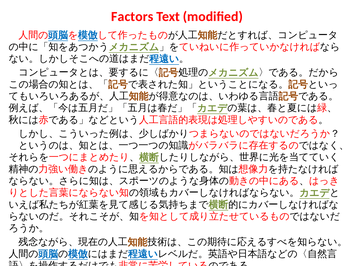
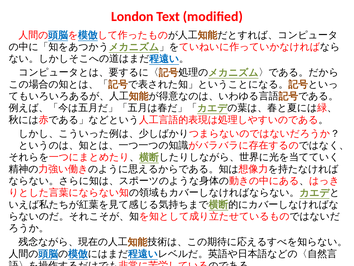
Factors: Factors -> London (132, 17)
